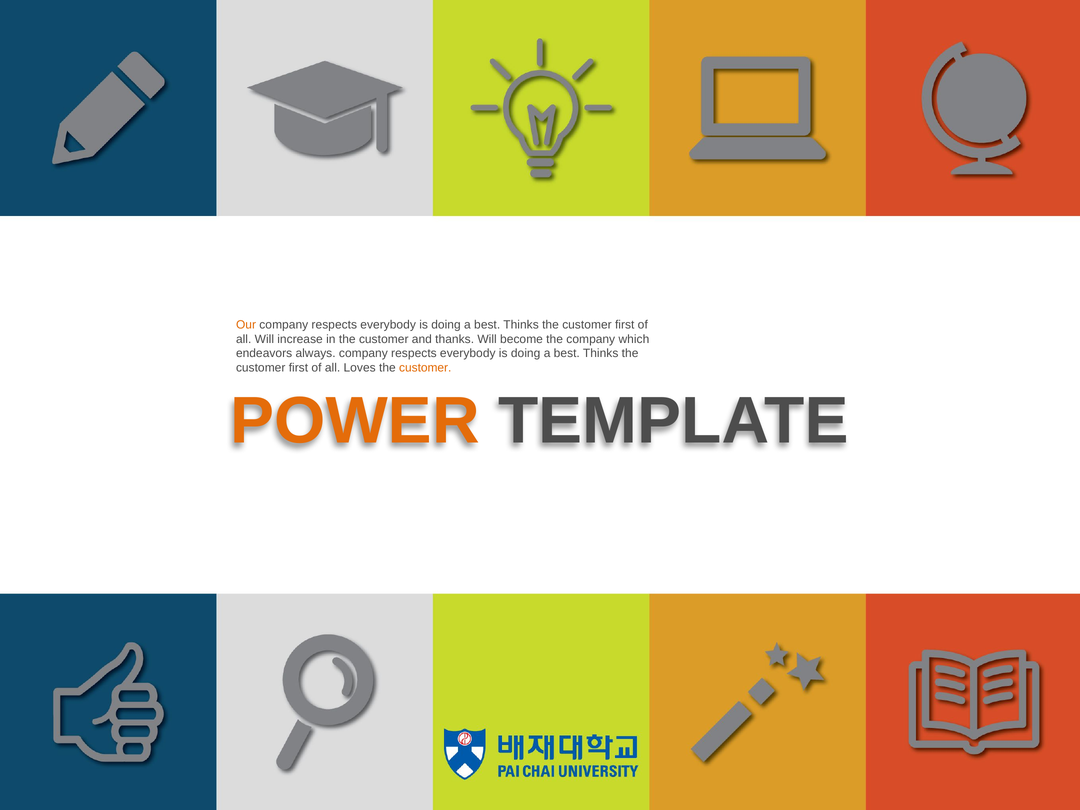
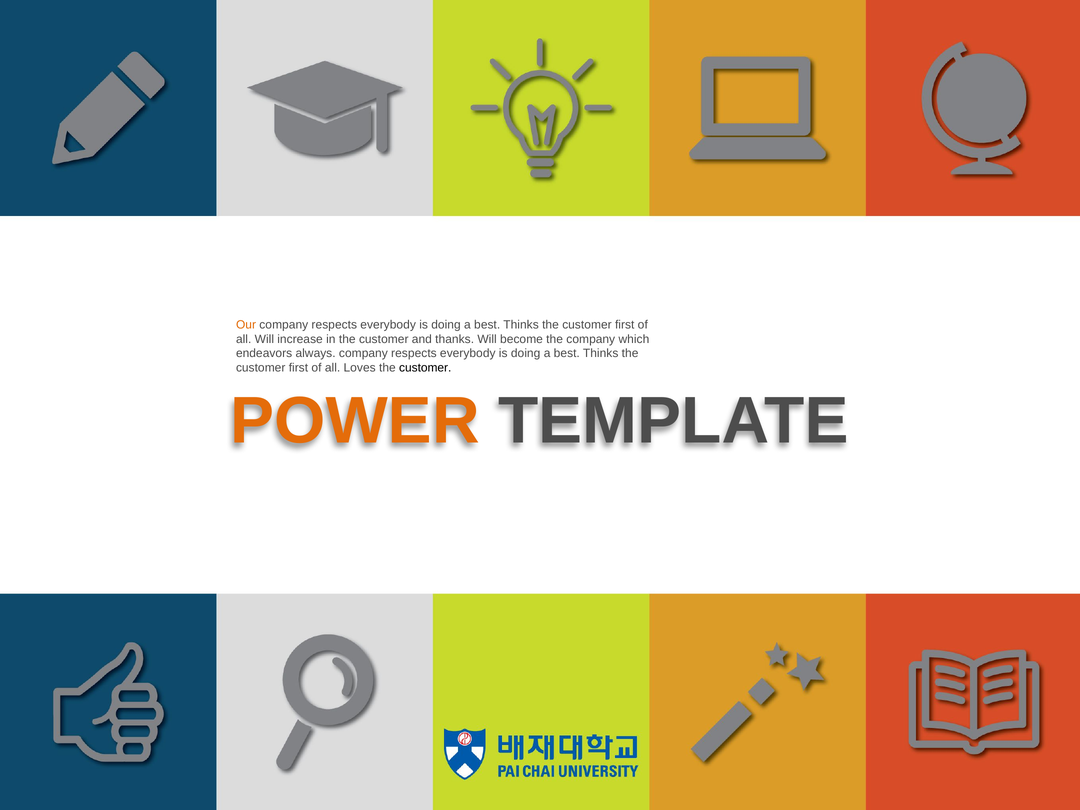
customer colour: orange -> black (425, 368)
